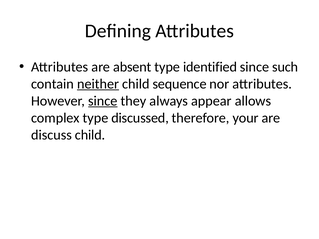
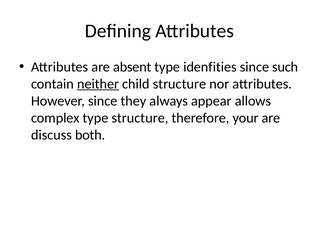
identified: identified -> idenfities (210, 67)
child sequence: sequence -> structure (179, 84)
since underline: present -> none (103, 101)
type discussed: discussed -> structure (140, 118)
discuss child: child -> both (90, 135)
